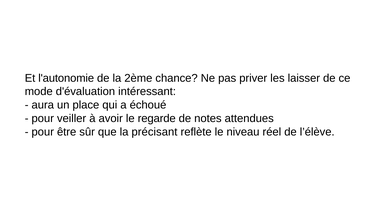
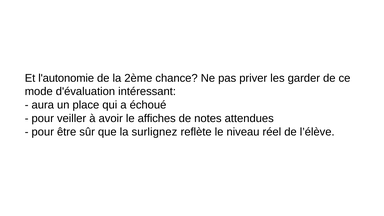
laisser: laisser -> garder (304, 78)
regarde: regarde -> affiches (157, 118)
précisant: précisant -> surlignez (154, 132)
